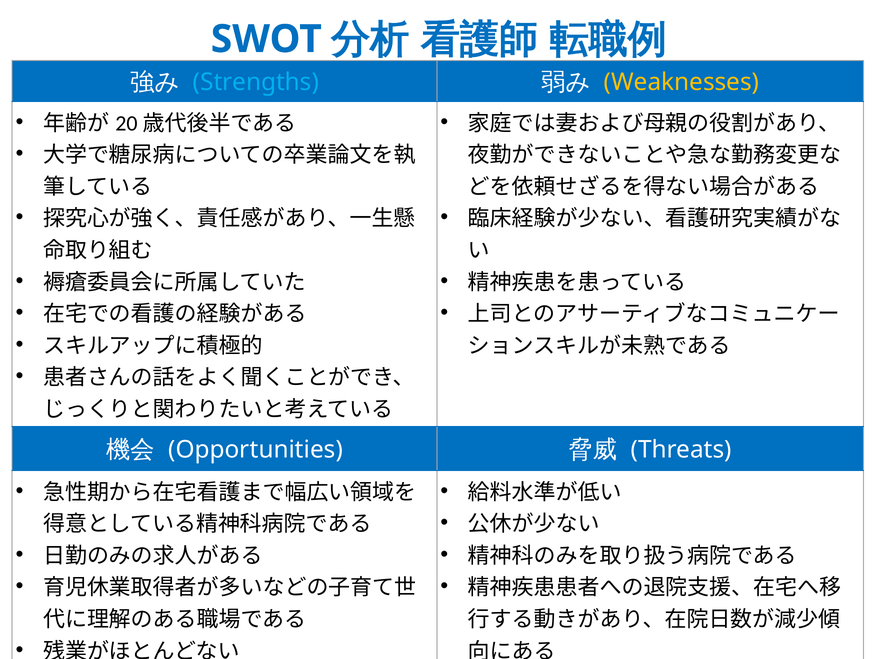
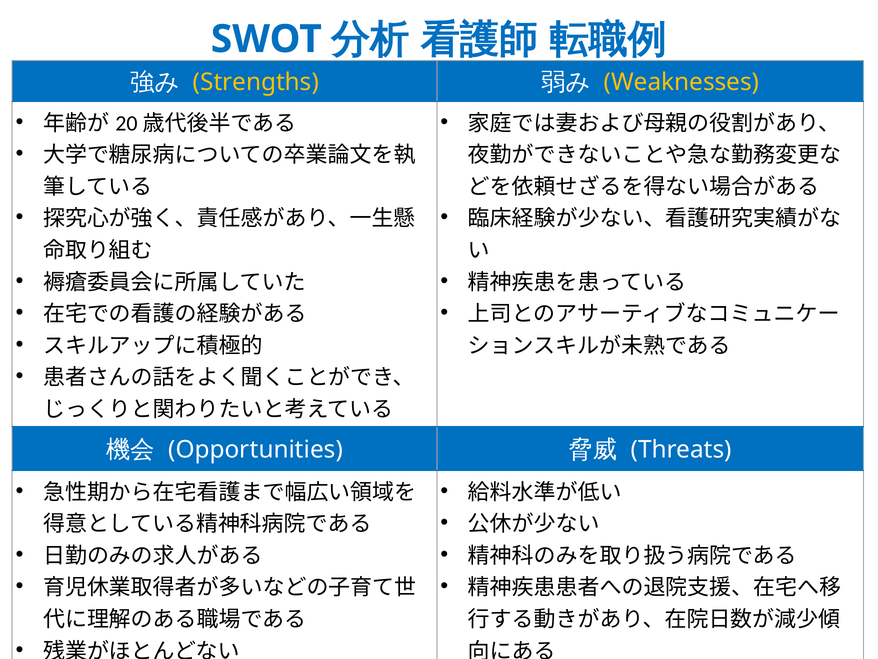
Strengths colour: light blue -> yellow (256, 82)
